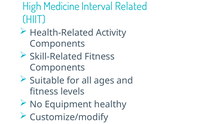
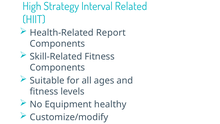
Medicine: Medicine -> Strategy (61, 6)
Activity: Activity -> Report (111, 33)
